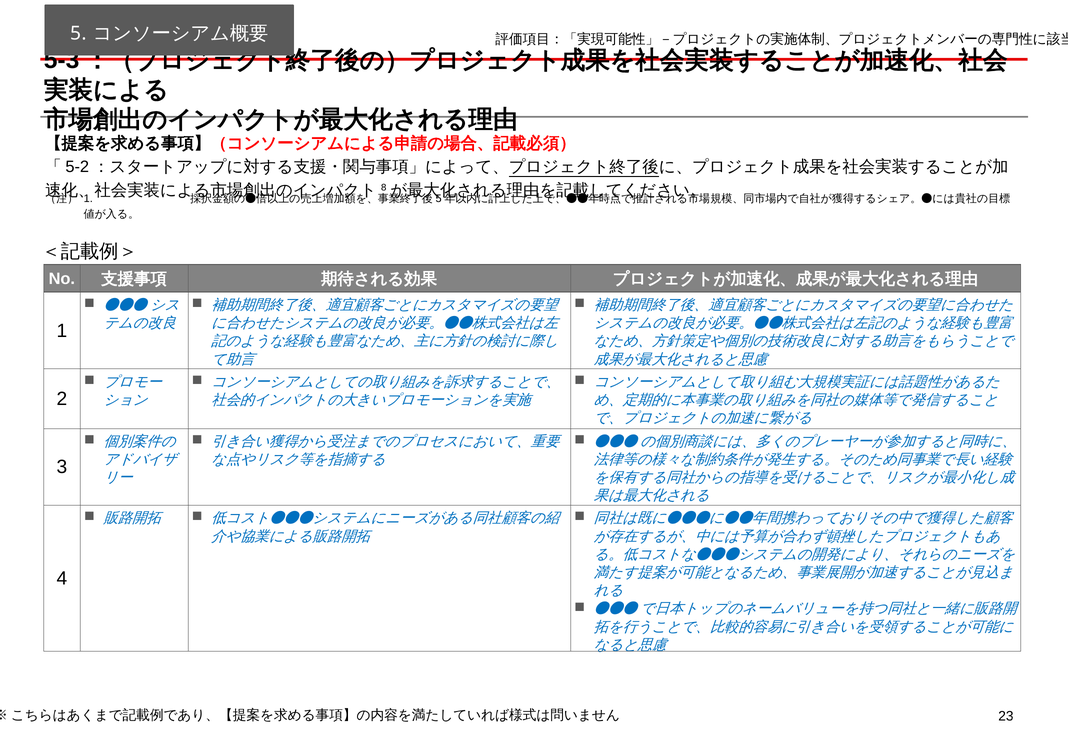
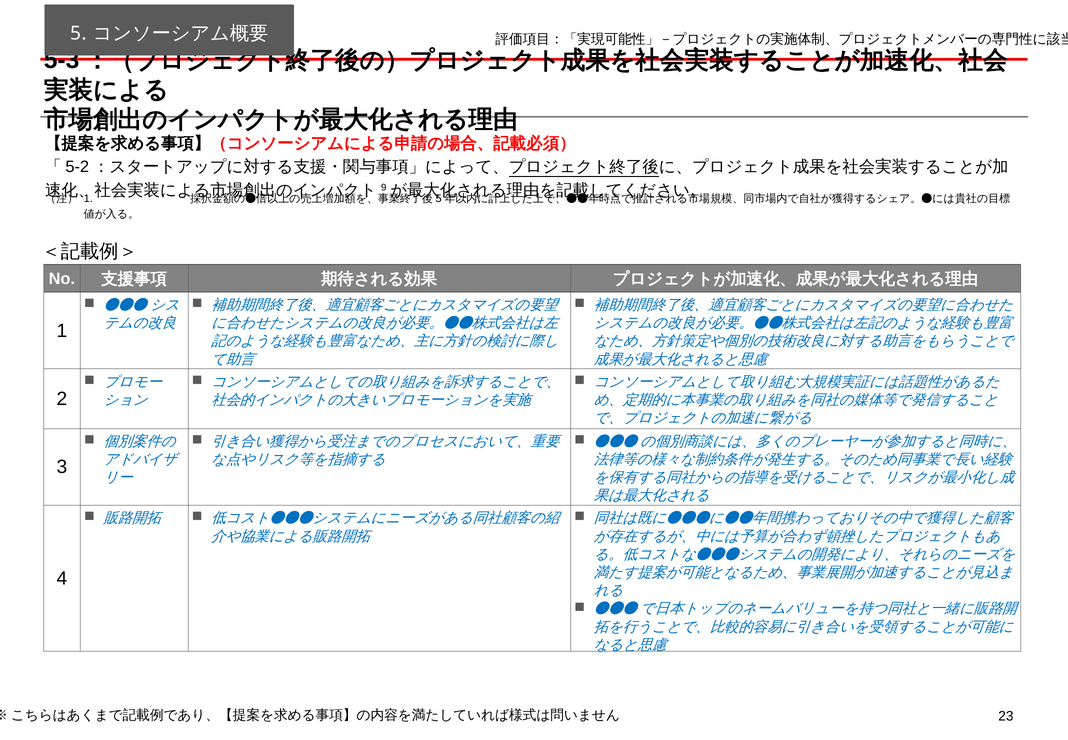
8: 8 -> 9 (384, 188)
